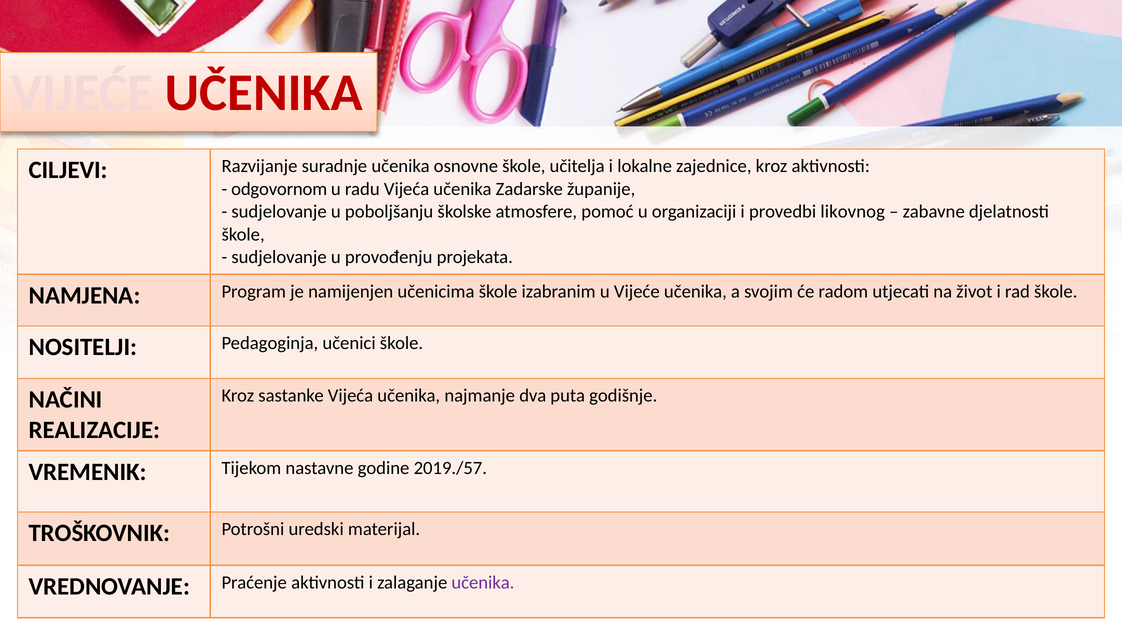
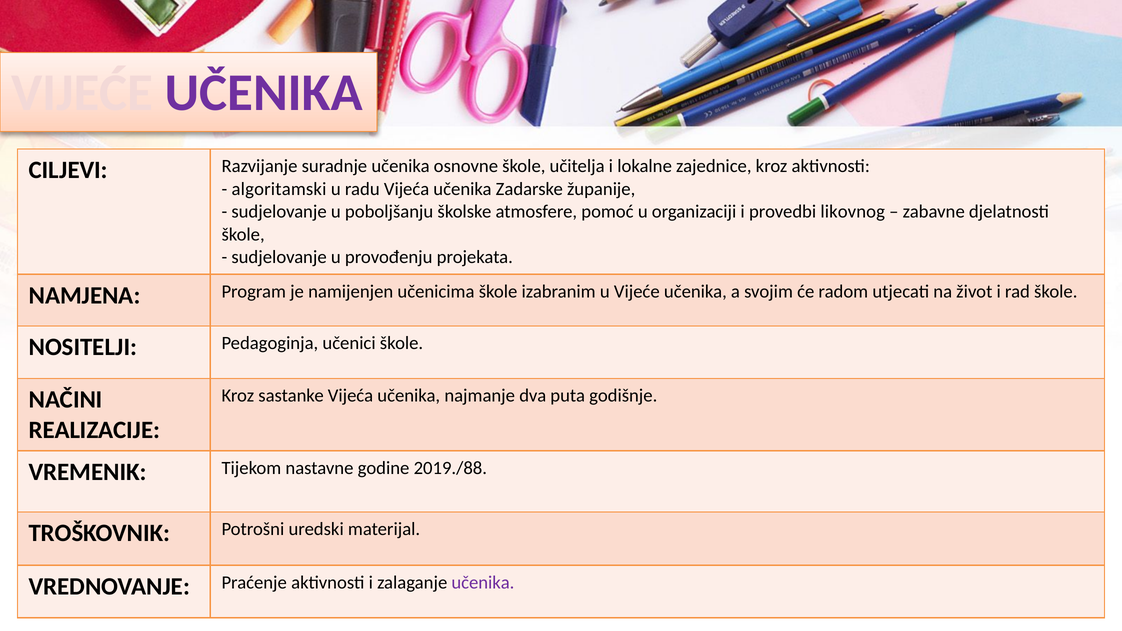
UČENIKA colour: red -> purple (264, 93)
odgovornom: odgovornom -> algoritamski (279, 189)
2019./57: 2019./57 -> 2019./88 (450, 468)
